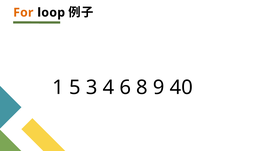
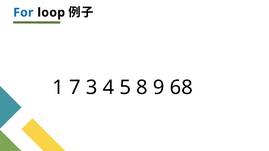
For colour: orange -> blue (23, 13)
5: 5 -> 7 (75, 88)
6: 6 -> 5 (125, 88)
40: 40 -> 68 (181, 88)
